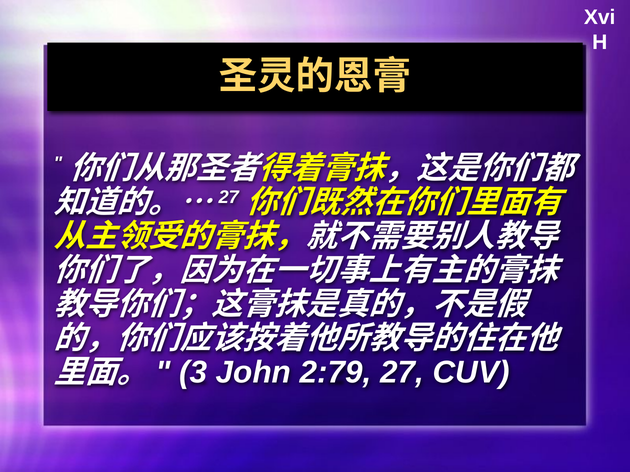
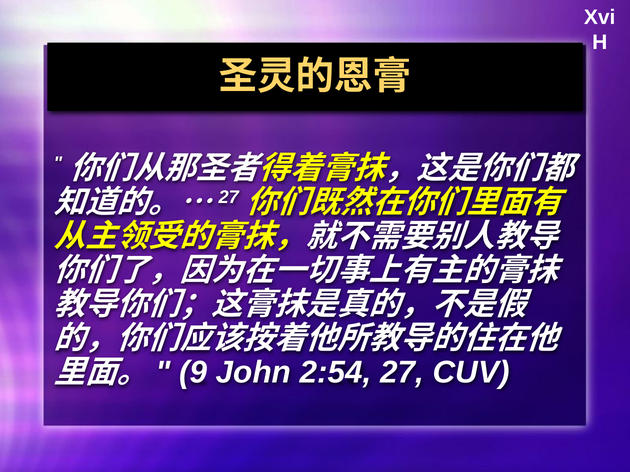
3: 3 -> 9 (193, 373)
2:79: 2:79 -> 2:54 (336, 373)
